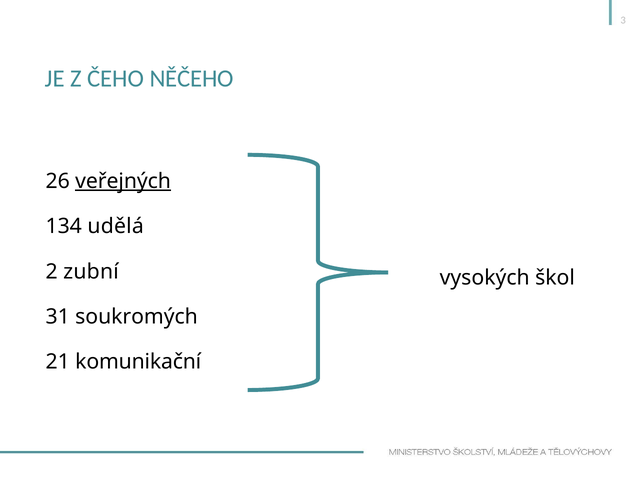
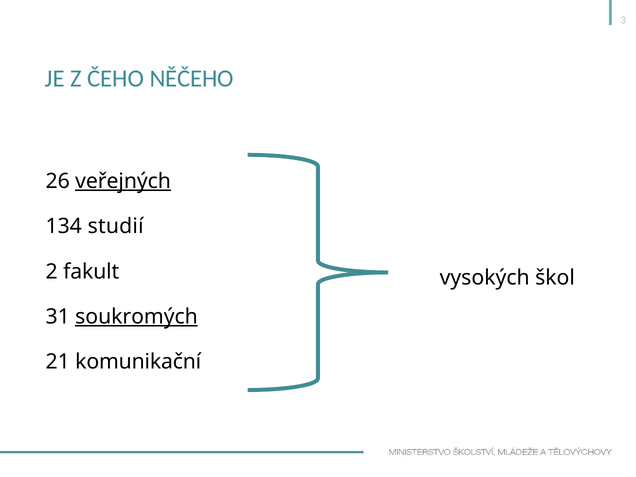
udělá: udělá -> studií (116, 226)
zubní: zubní -> fakult (91, 272)
soukromých underline: none -> present (137, 317)
